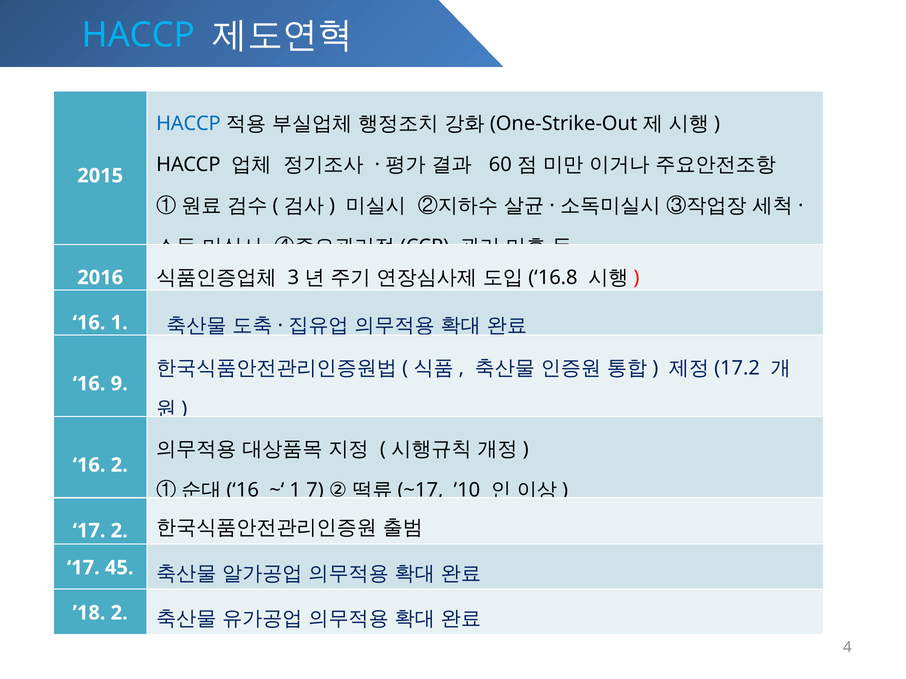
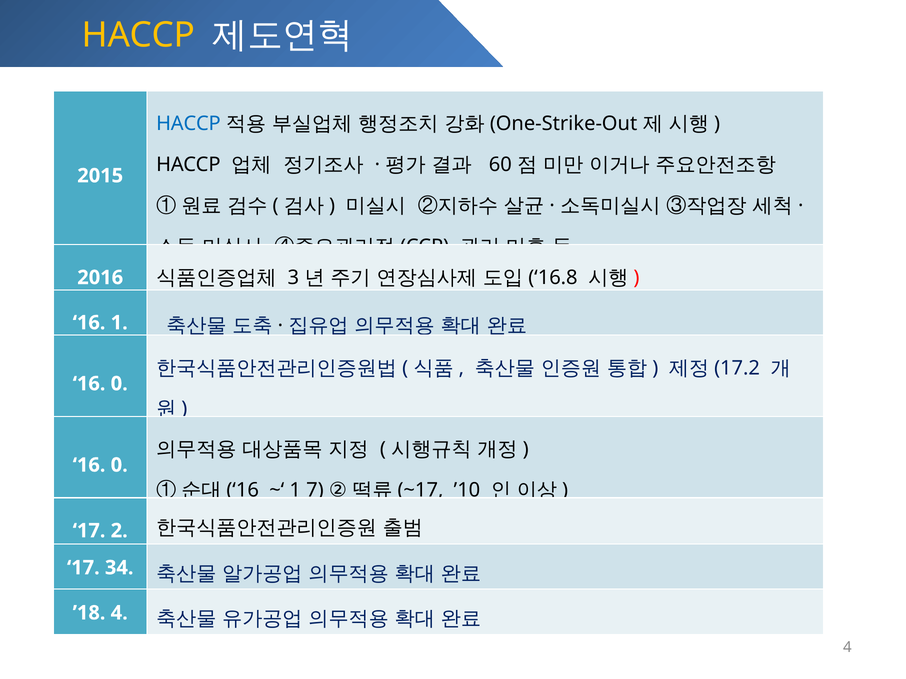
HACCP colour: light blue -> yellow (138, 35)
9: 9 -> 0 (119, 384)
2: 2 -> 0 (119, 465)
45: 45 -> 34 (119, 568)
’18 2: 2 -> 4 (119, 613)
